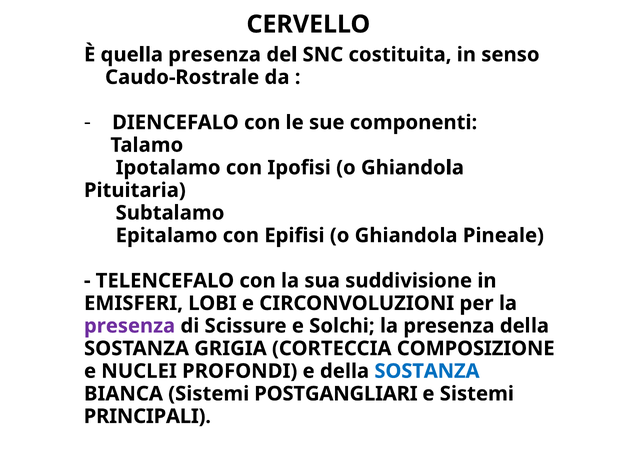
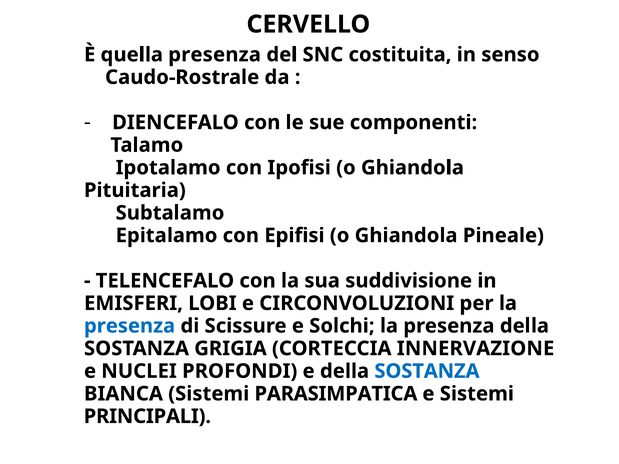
presenza colour: purple -> blue (130, 326)
COMPOSIZIONE: COMPOSIZIONE -> INNERVAZIONE (476, 349)
POSTGANGLIARI: POSTGANGLIARI -> PARASIMPATICA (336, 394)
